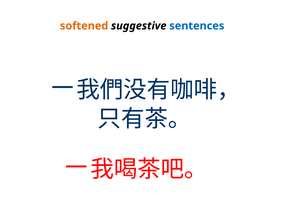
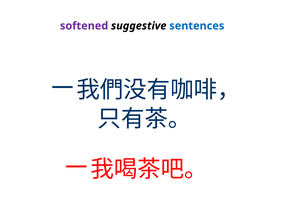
softened colour: orange -> purple (84, 26)
